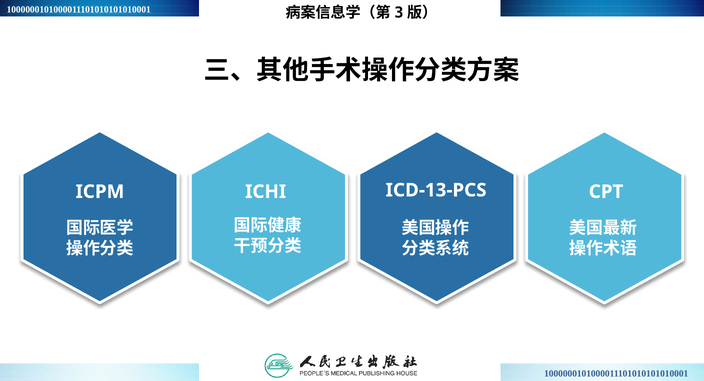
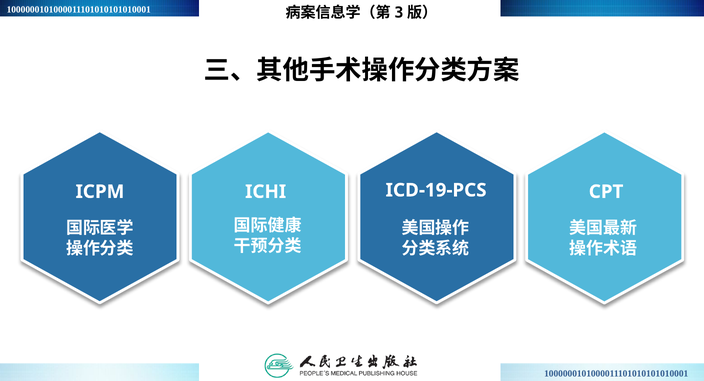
ICD-13-PCS: ICD-13-PCS -> ICD-19-PCS (436, 190)
